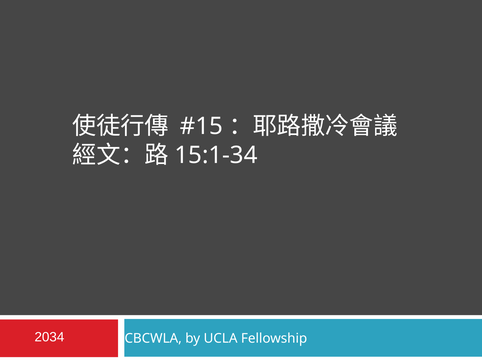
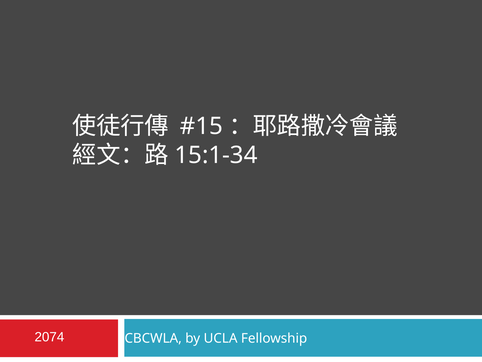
2034: 2034 -> 2074 (49, 337)
